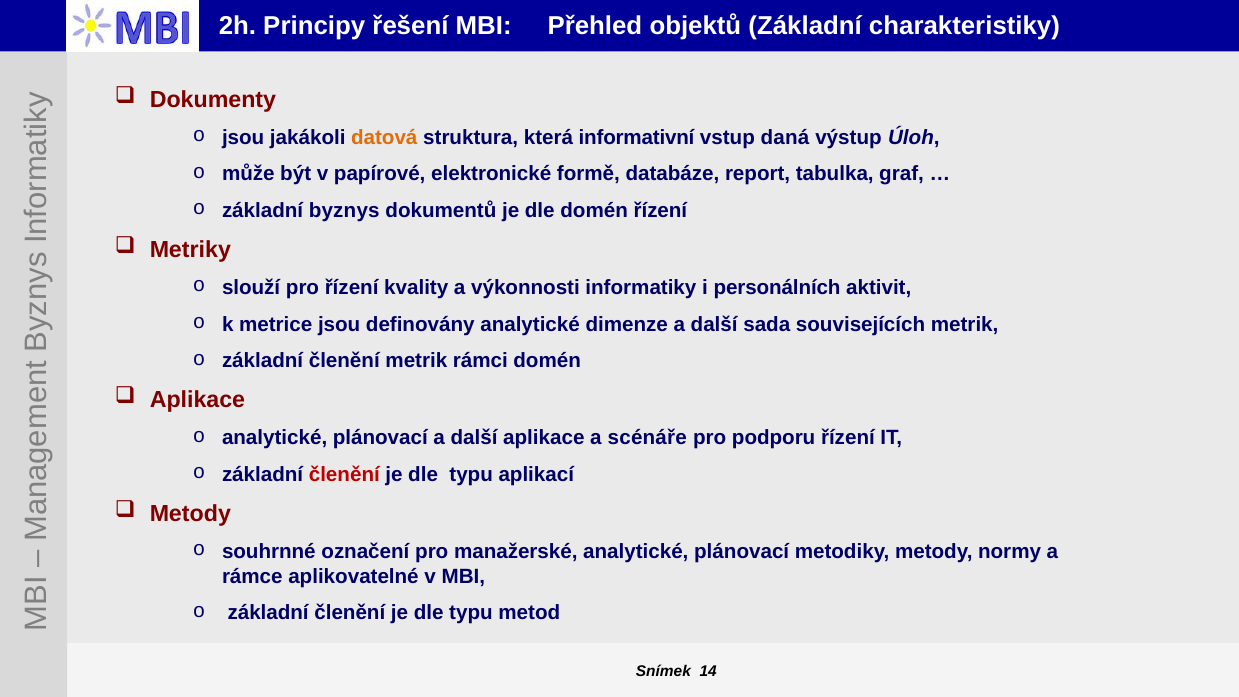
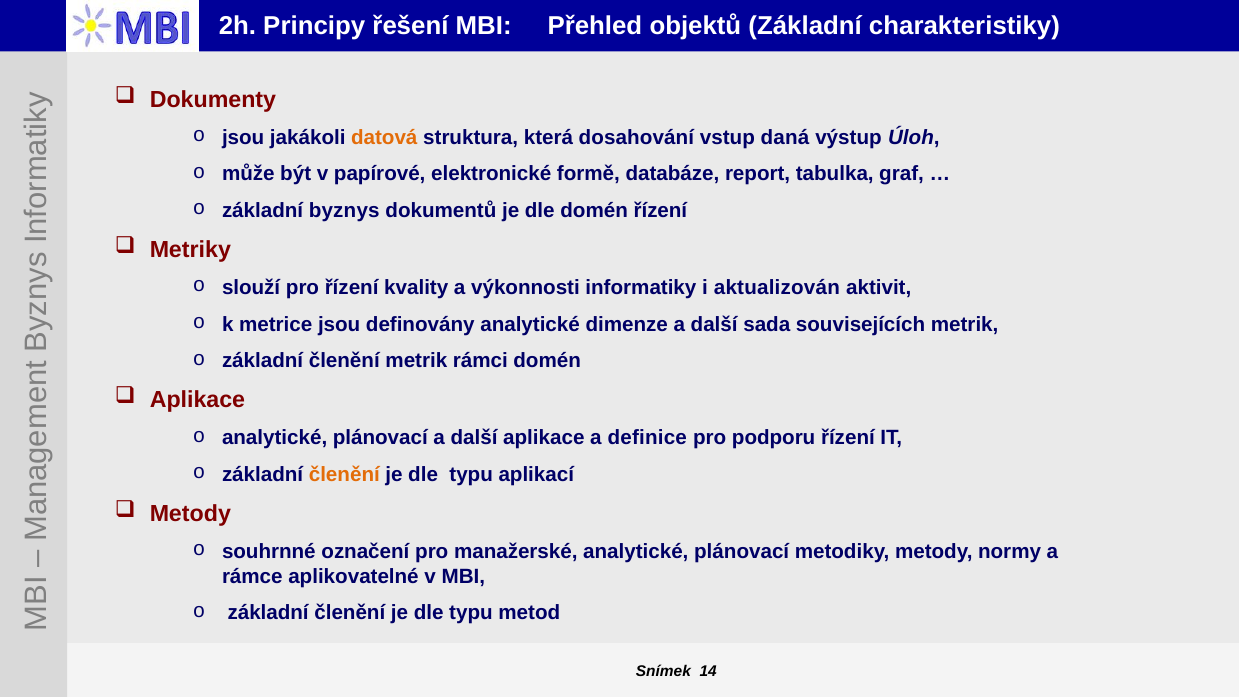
informativní: informativní -> dosahování (636, 137)
personálních: personálních -> aktualizován (777, 288)
scénáře: scénáře -> definice (647, 438)
členění colour: red -> orange (344, 475)
